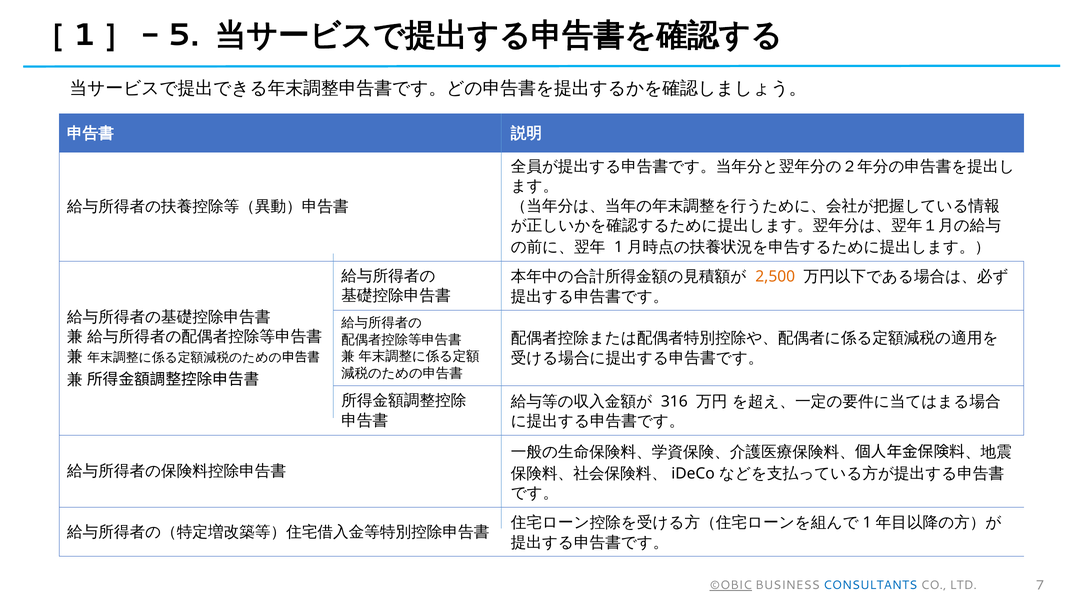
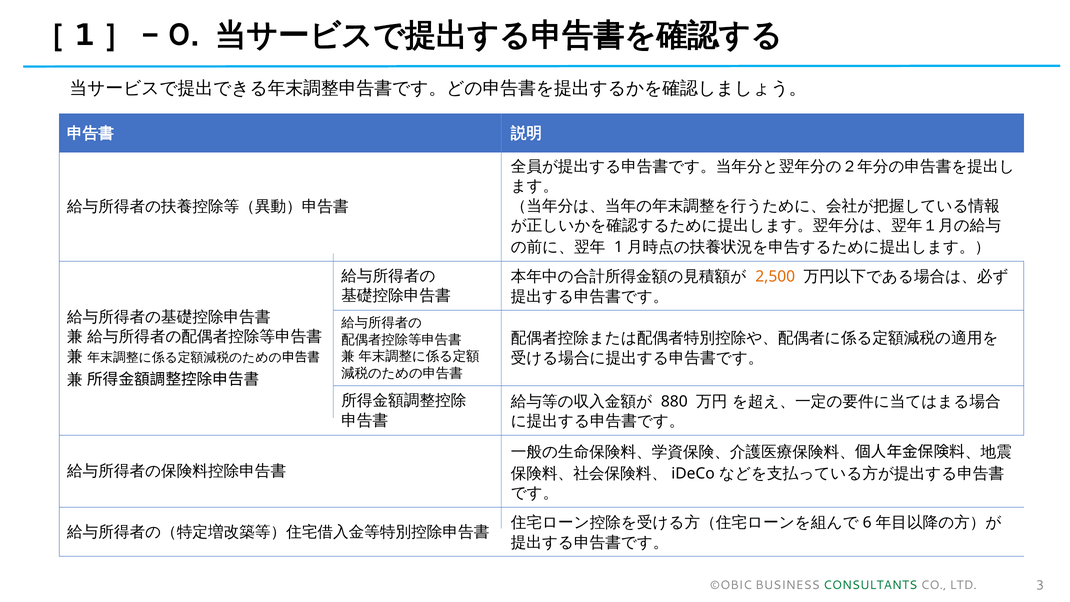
5: 5 -> 0 (184, 35)
316: 316 -> 880 (674, 401)
1: 1 -> 6 (867, 523)
©OBIC underline: present -> none (731, 585)
CONSULTANTS colour: blue -> green (870, 585)
7: 7 -> 3 (1040, 585)
